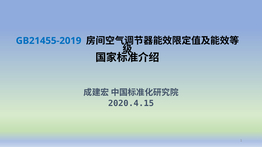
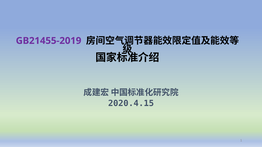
GB21455-2019 colour: blue -> purple (49, 41)
